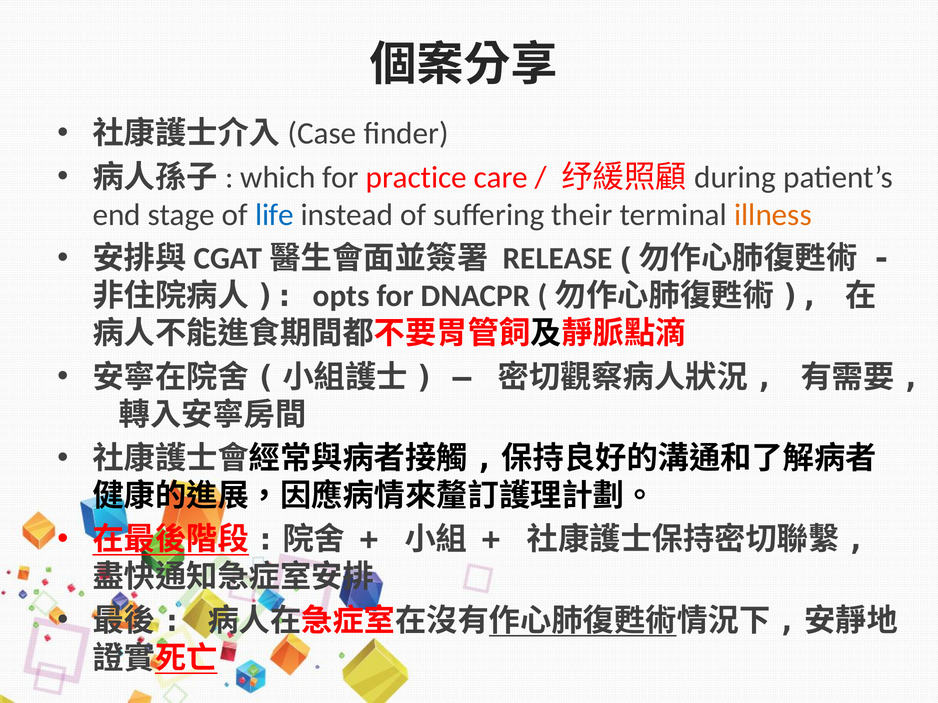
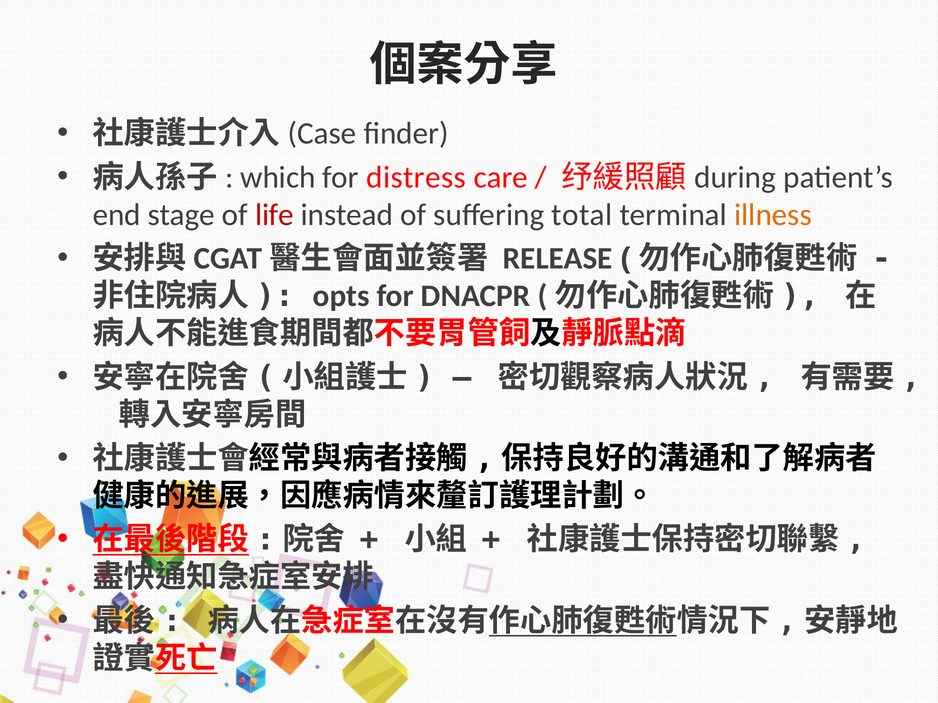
practice: practice -> distress (416, 177)
life colour: blue -> red (274, 215)
their: their -> total (582, 215)
